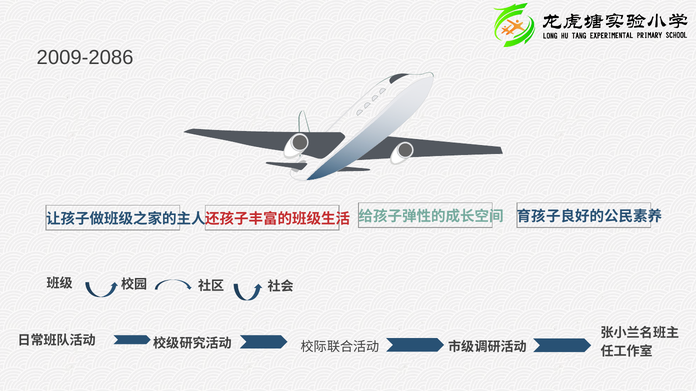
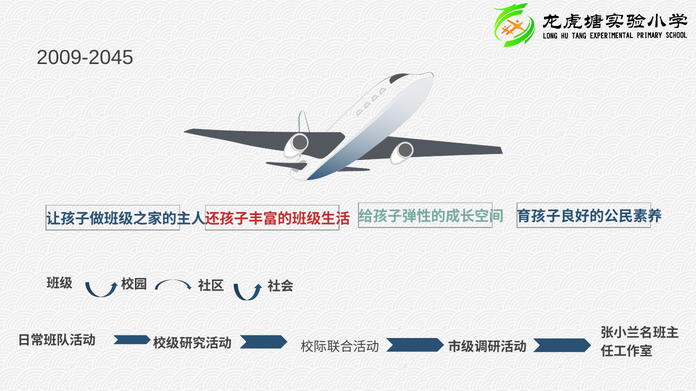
2009-2086: 2009-2086 -> 2009-2045 (85, 58)
